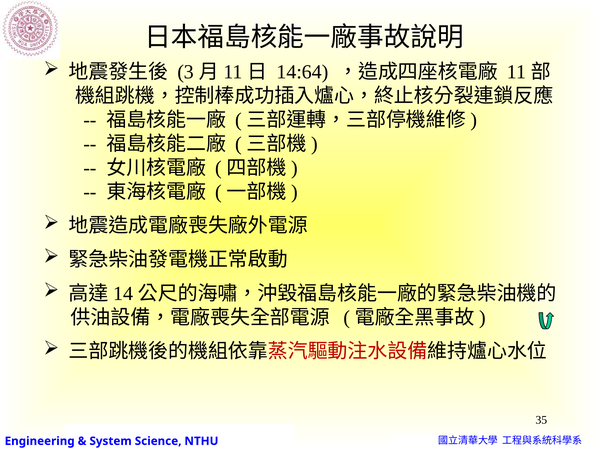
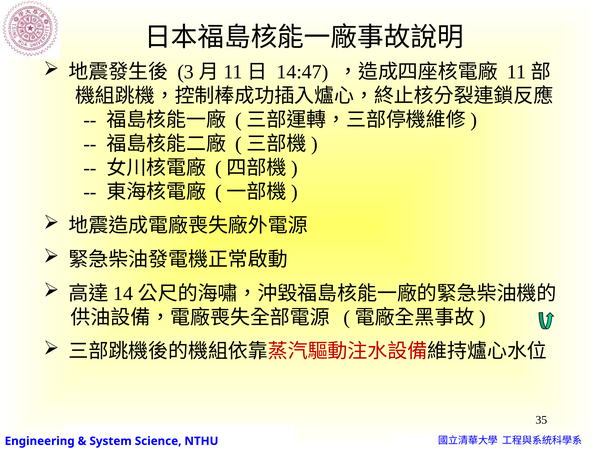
14:64: 14:64 -> 14:47 (302, 72)
